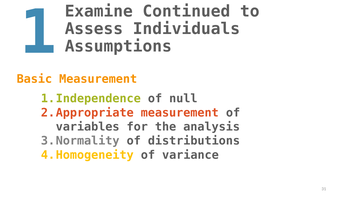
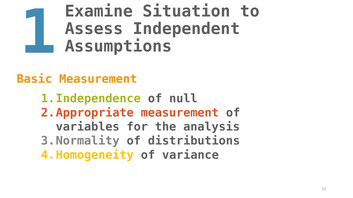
Continued: Continued -> Situation (186, 11)
Individuals: Individuals -> Independent (186, 29)
